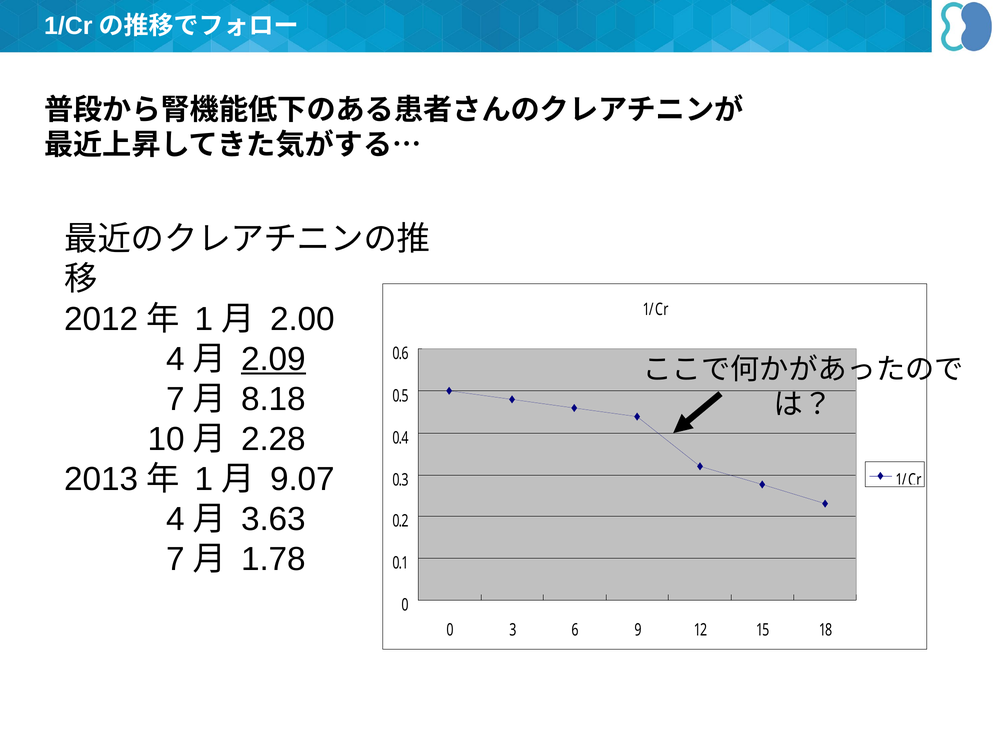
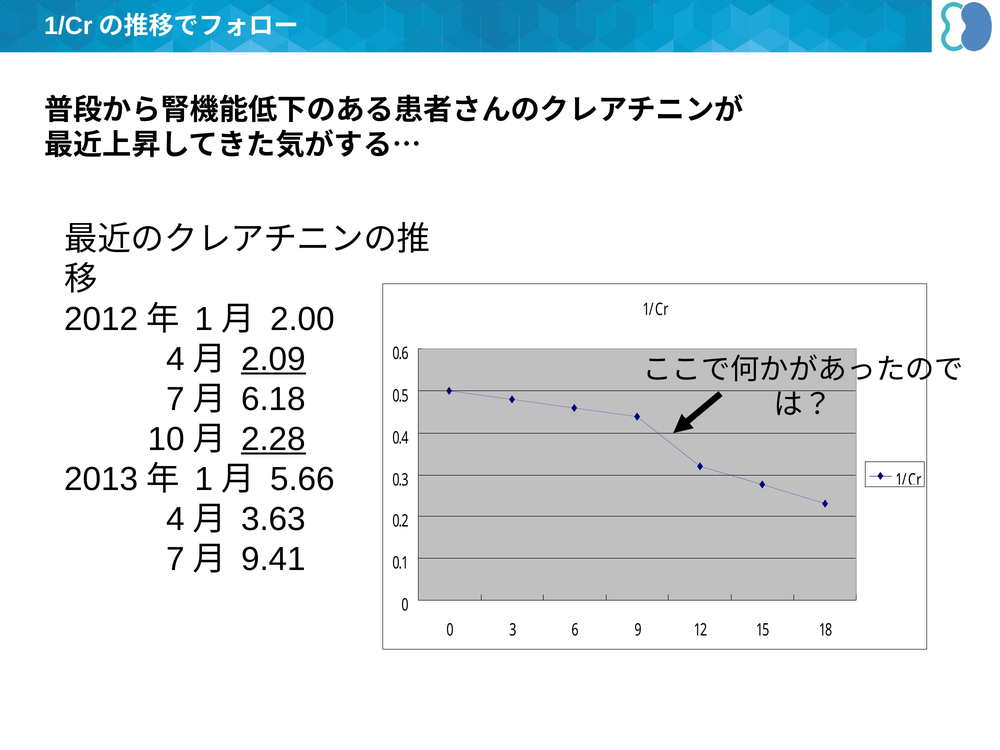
8.18: 8.18 -> 6.18 (274, 399)
2.28 underline: none -> present (274, 439)
9.07: 9.07 -> 5.66 (302, 479)
1.78: 1.78 -> 9.41 (274, 559)
